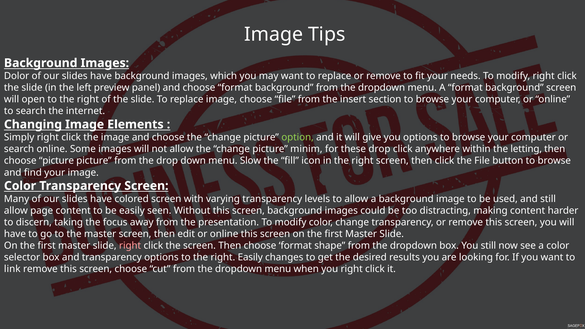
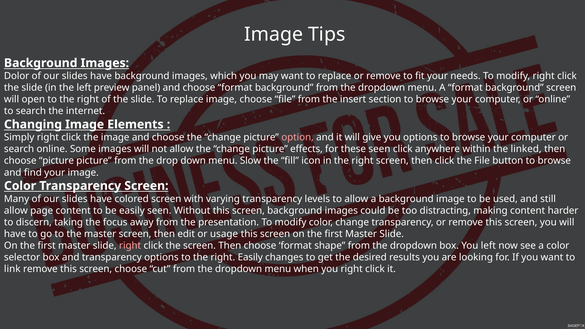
option colour: light green -> pink (298, 137)
minim: minim -> effects (306, 149)
these drop: drop -> seen (379, 149)
letting: letting -> linked (526, 149)
edit or online: online -> usage (224, 234)
You still: still -> left (488, 246)
